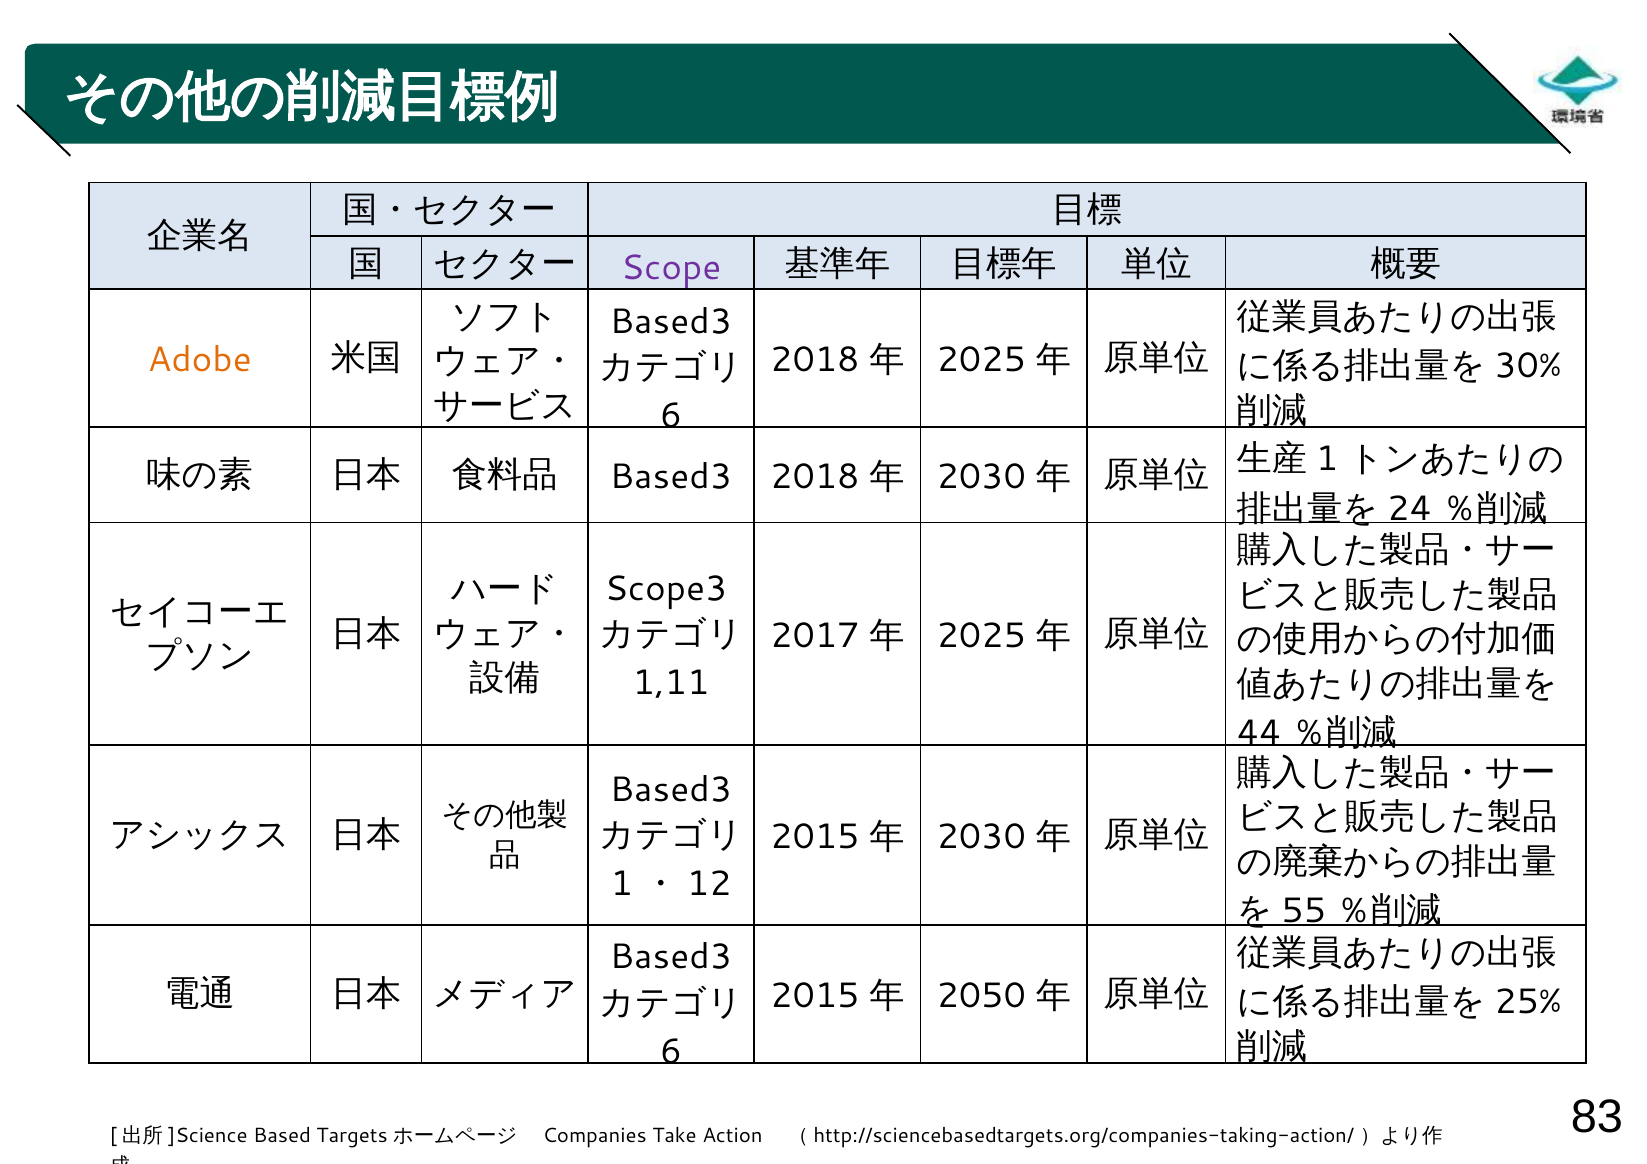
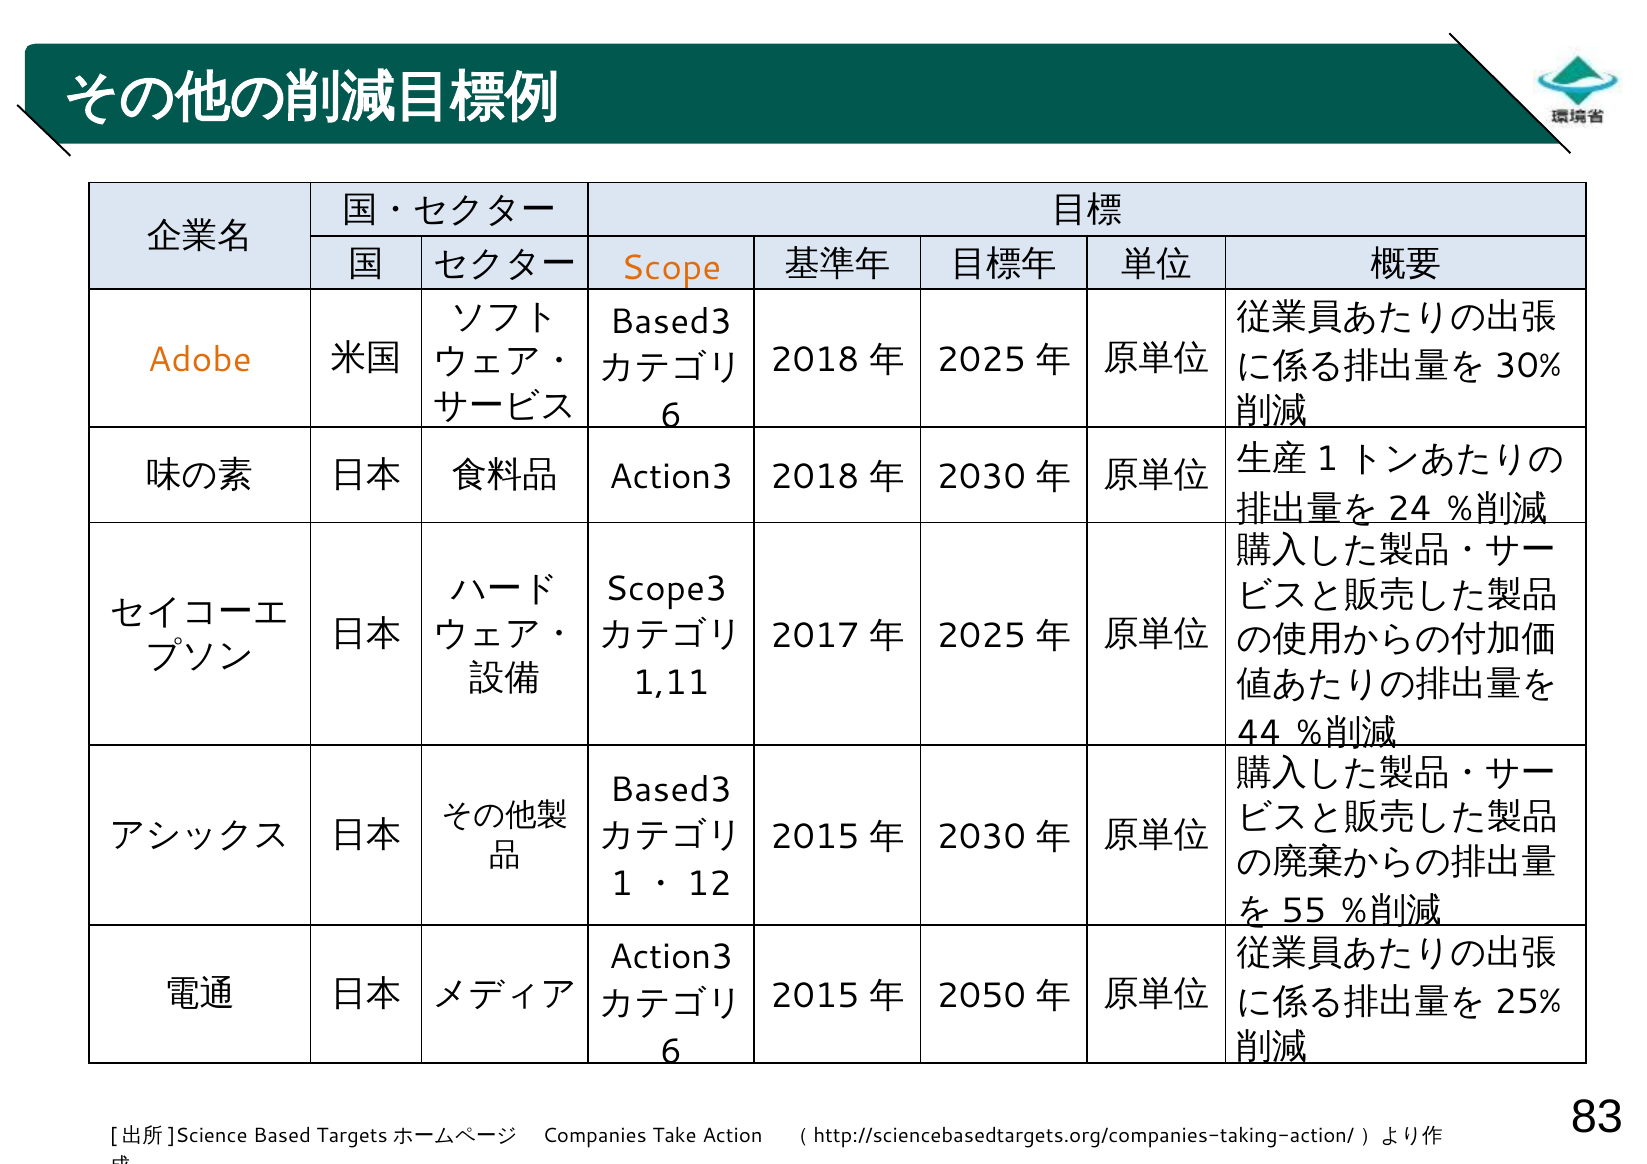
Scope colour: purple -> orange (671, 268)
Based3: Based3 -> Action3 (671, 477)
Based3: Based3 -> Action3 (671, 958)
